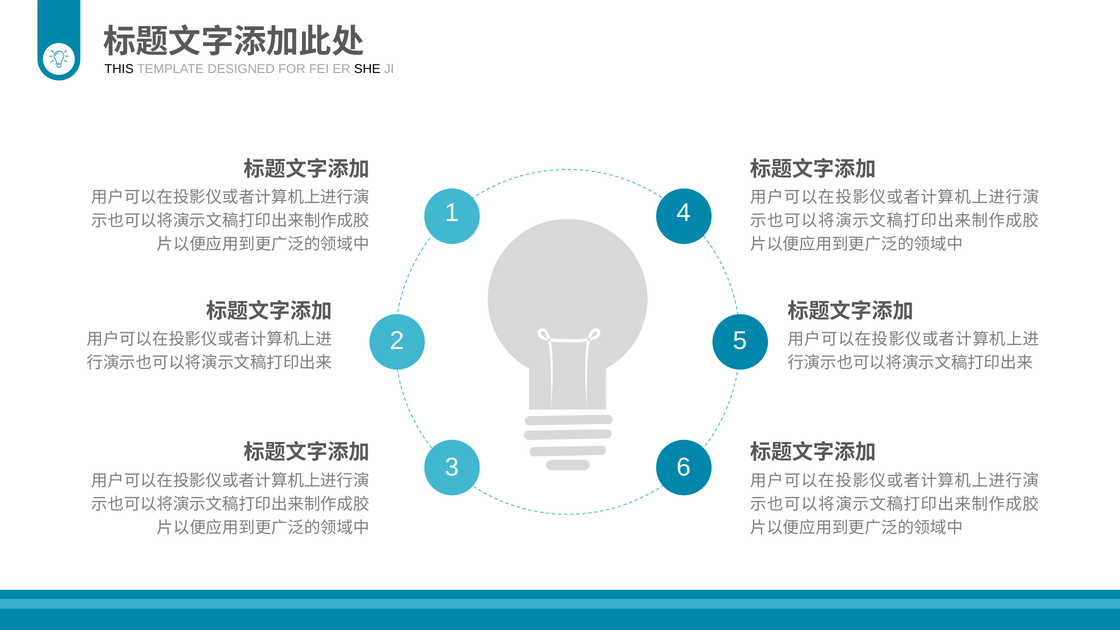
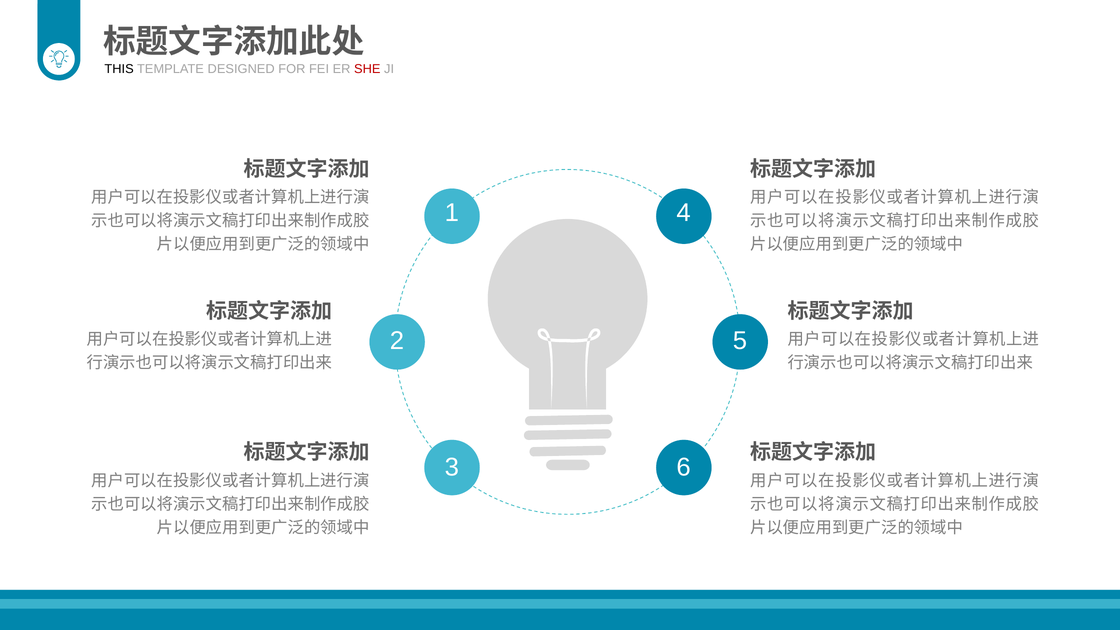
SHE colour: black -> red (367, 69)
